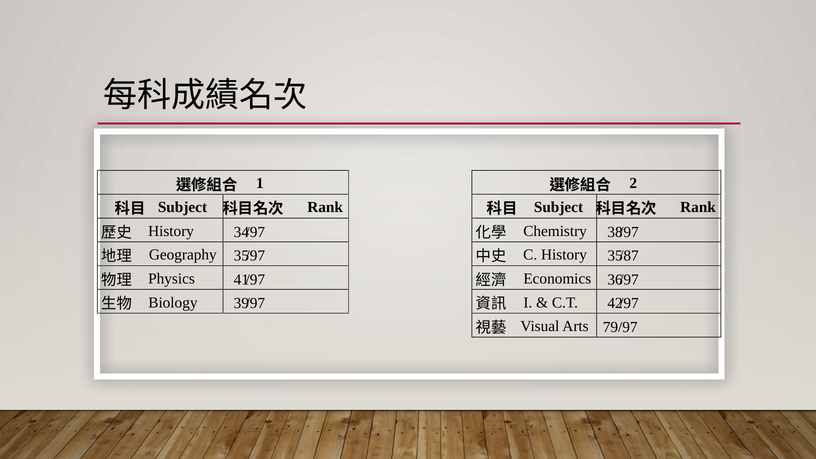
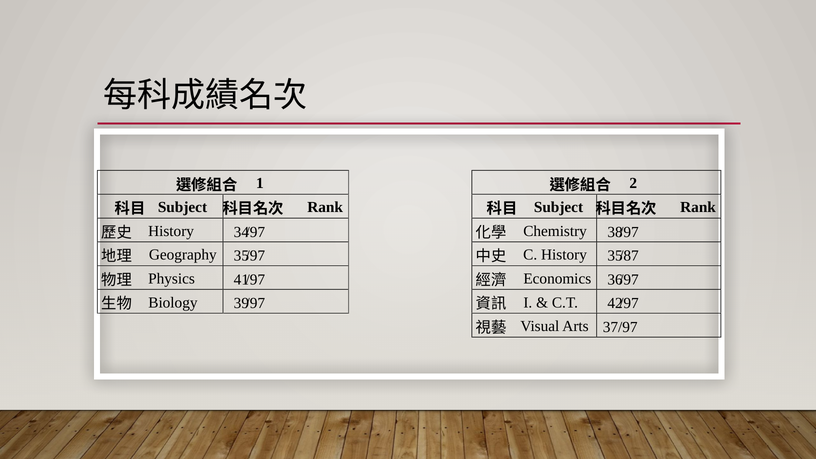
79/97: 79/97 -> 37/97 (620, 327)
